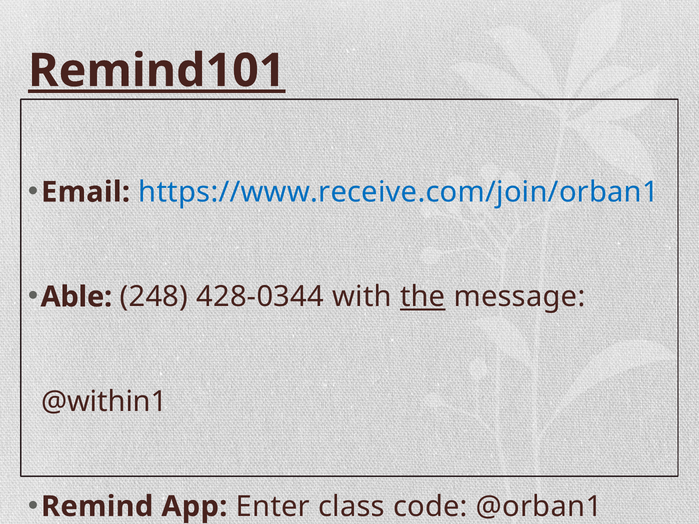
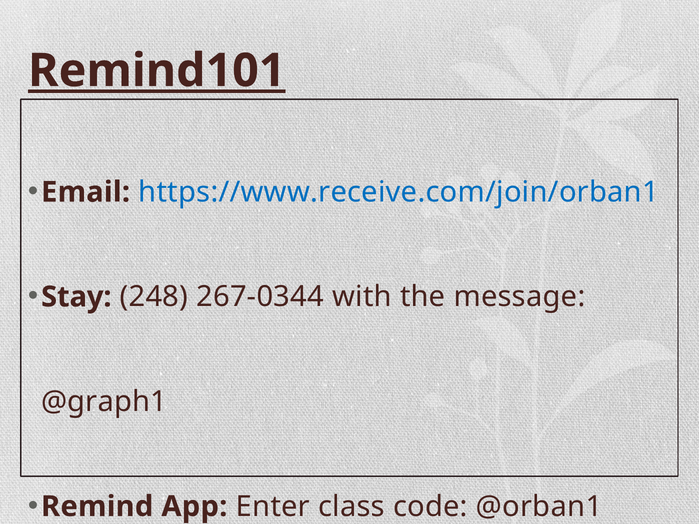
Able: Able -> Stay (76, 297)
428-0344: 428-0344 -> 267-0344 (260, 297)
the underline: present -> none (423, 297)
@within1: @within1 -> @graph1 (104, 402)
